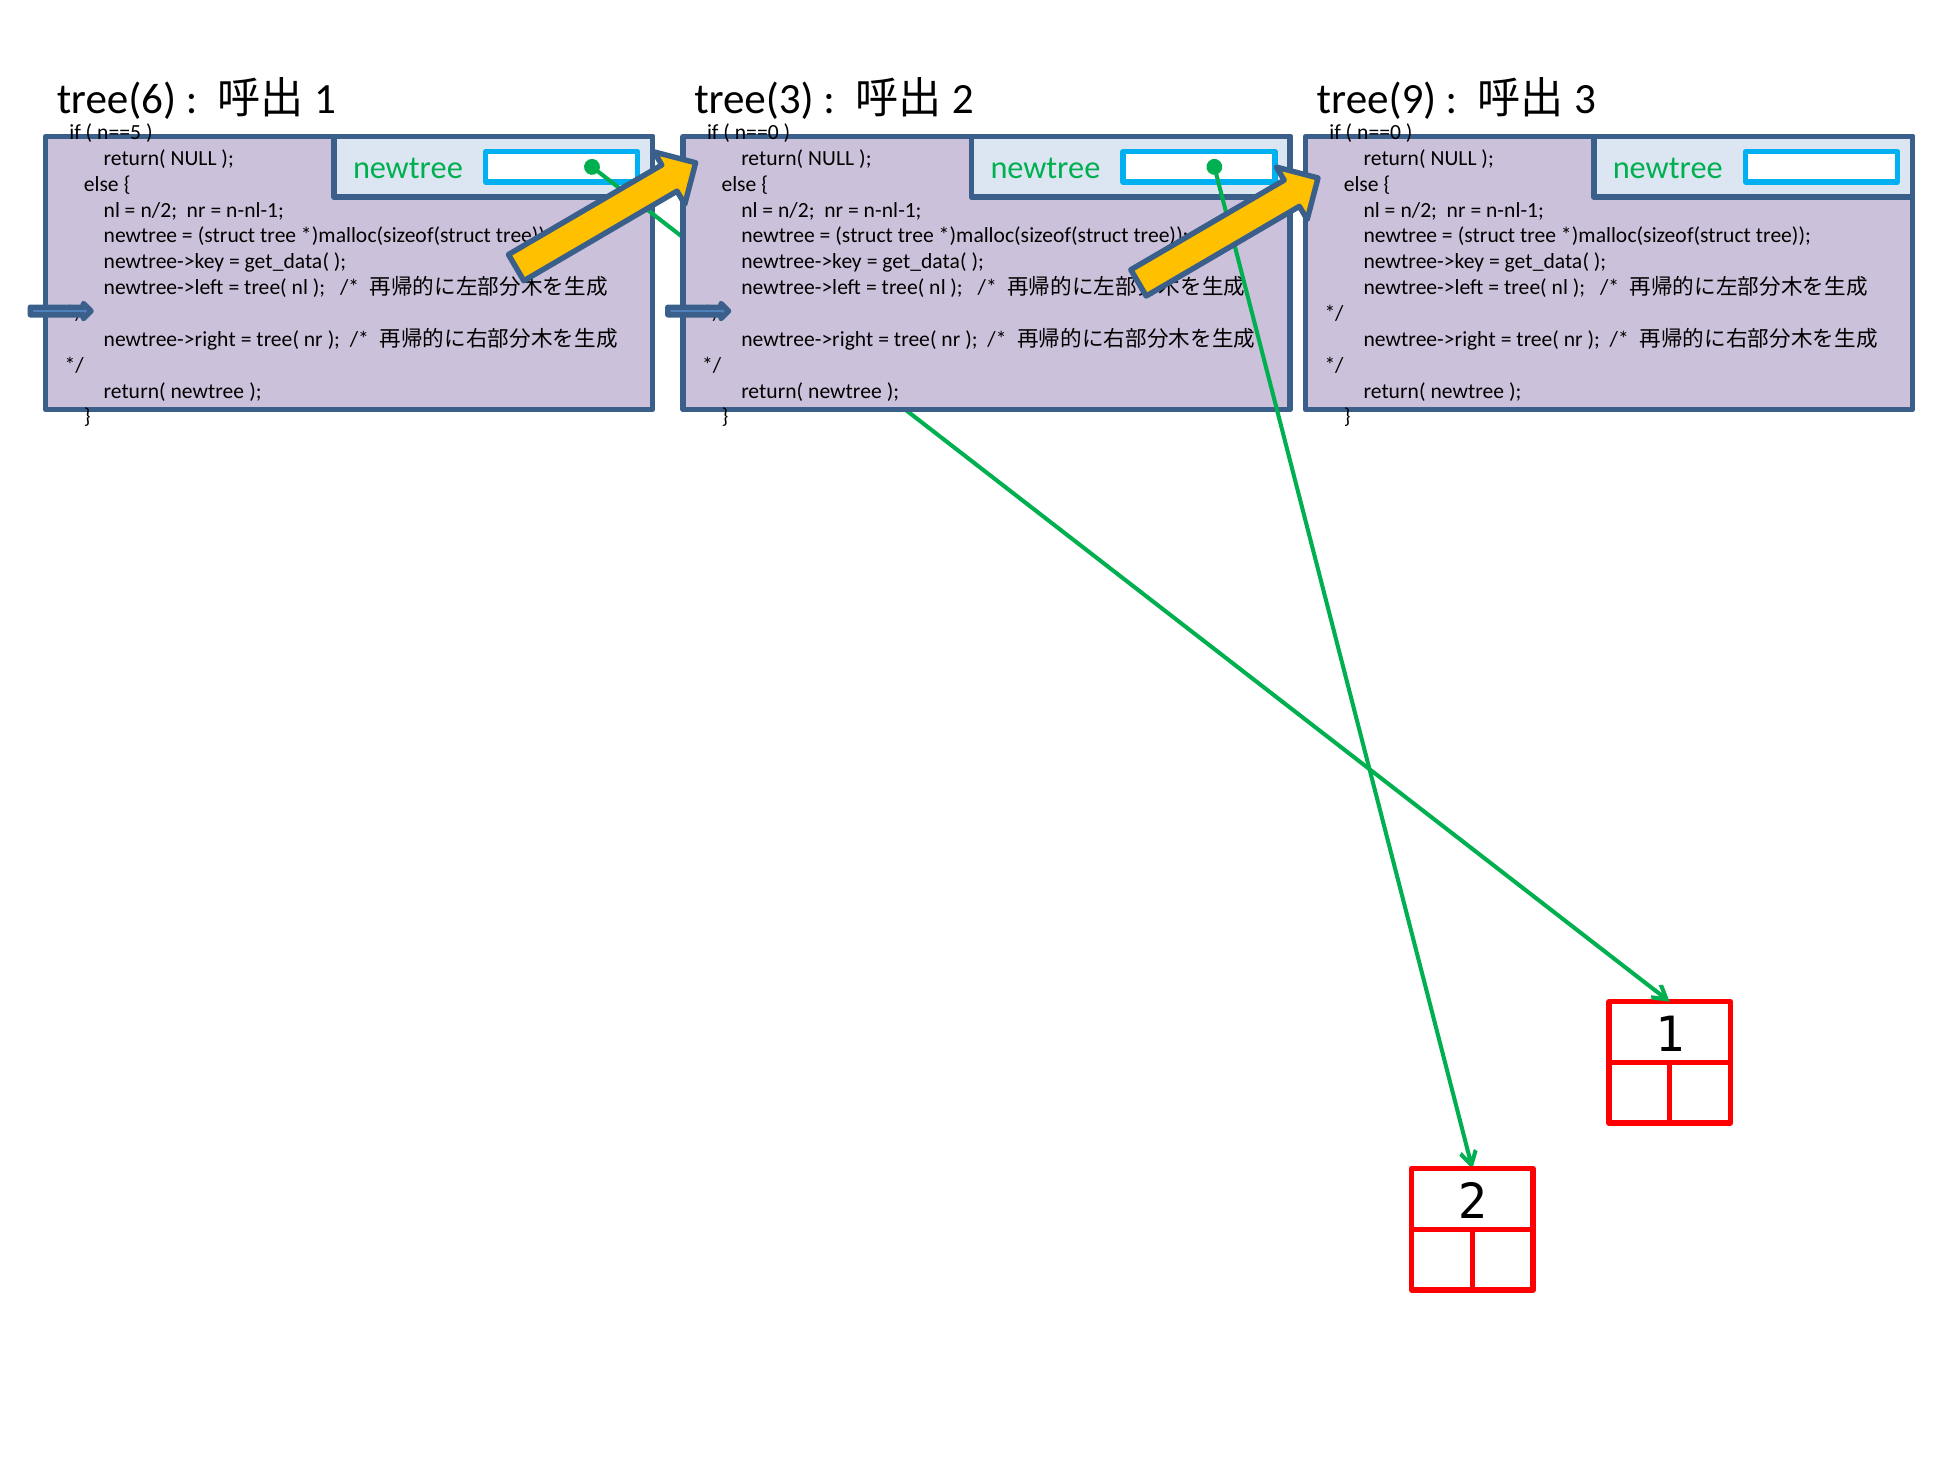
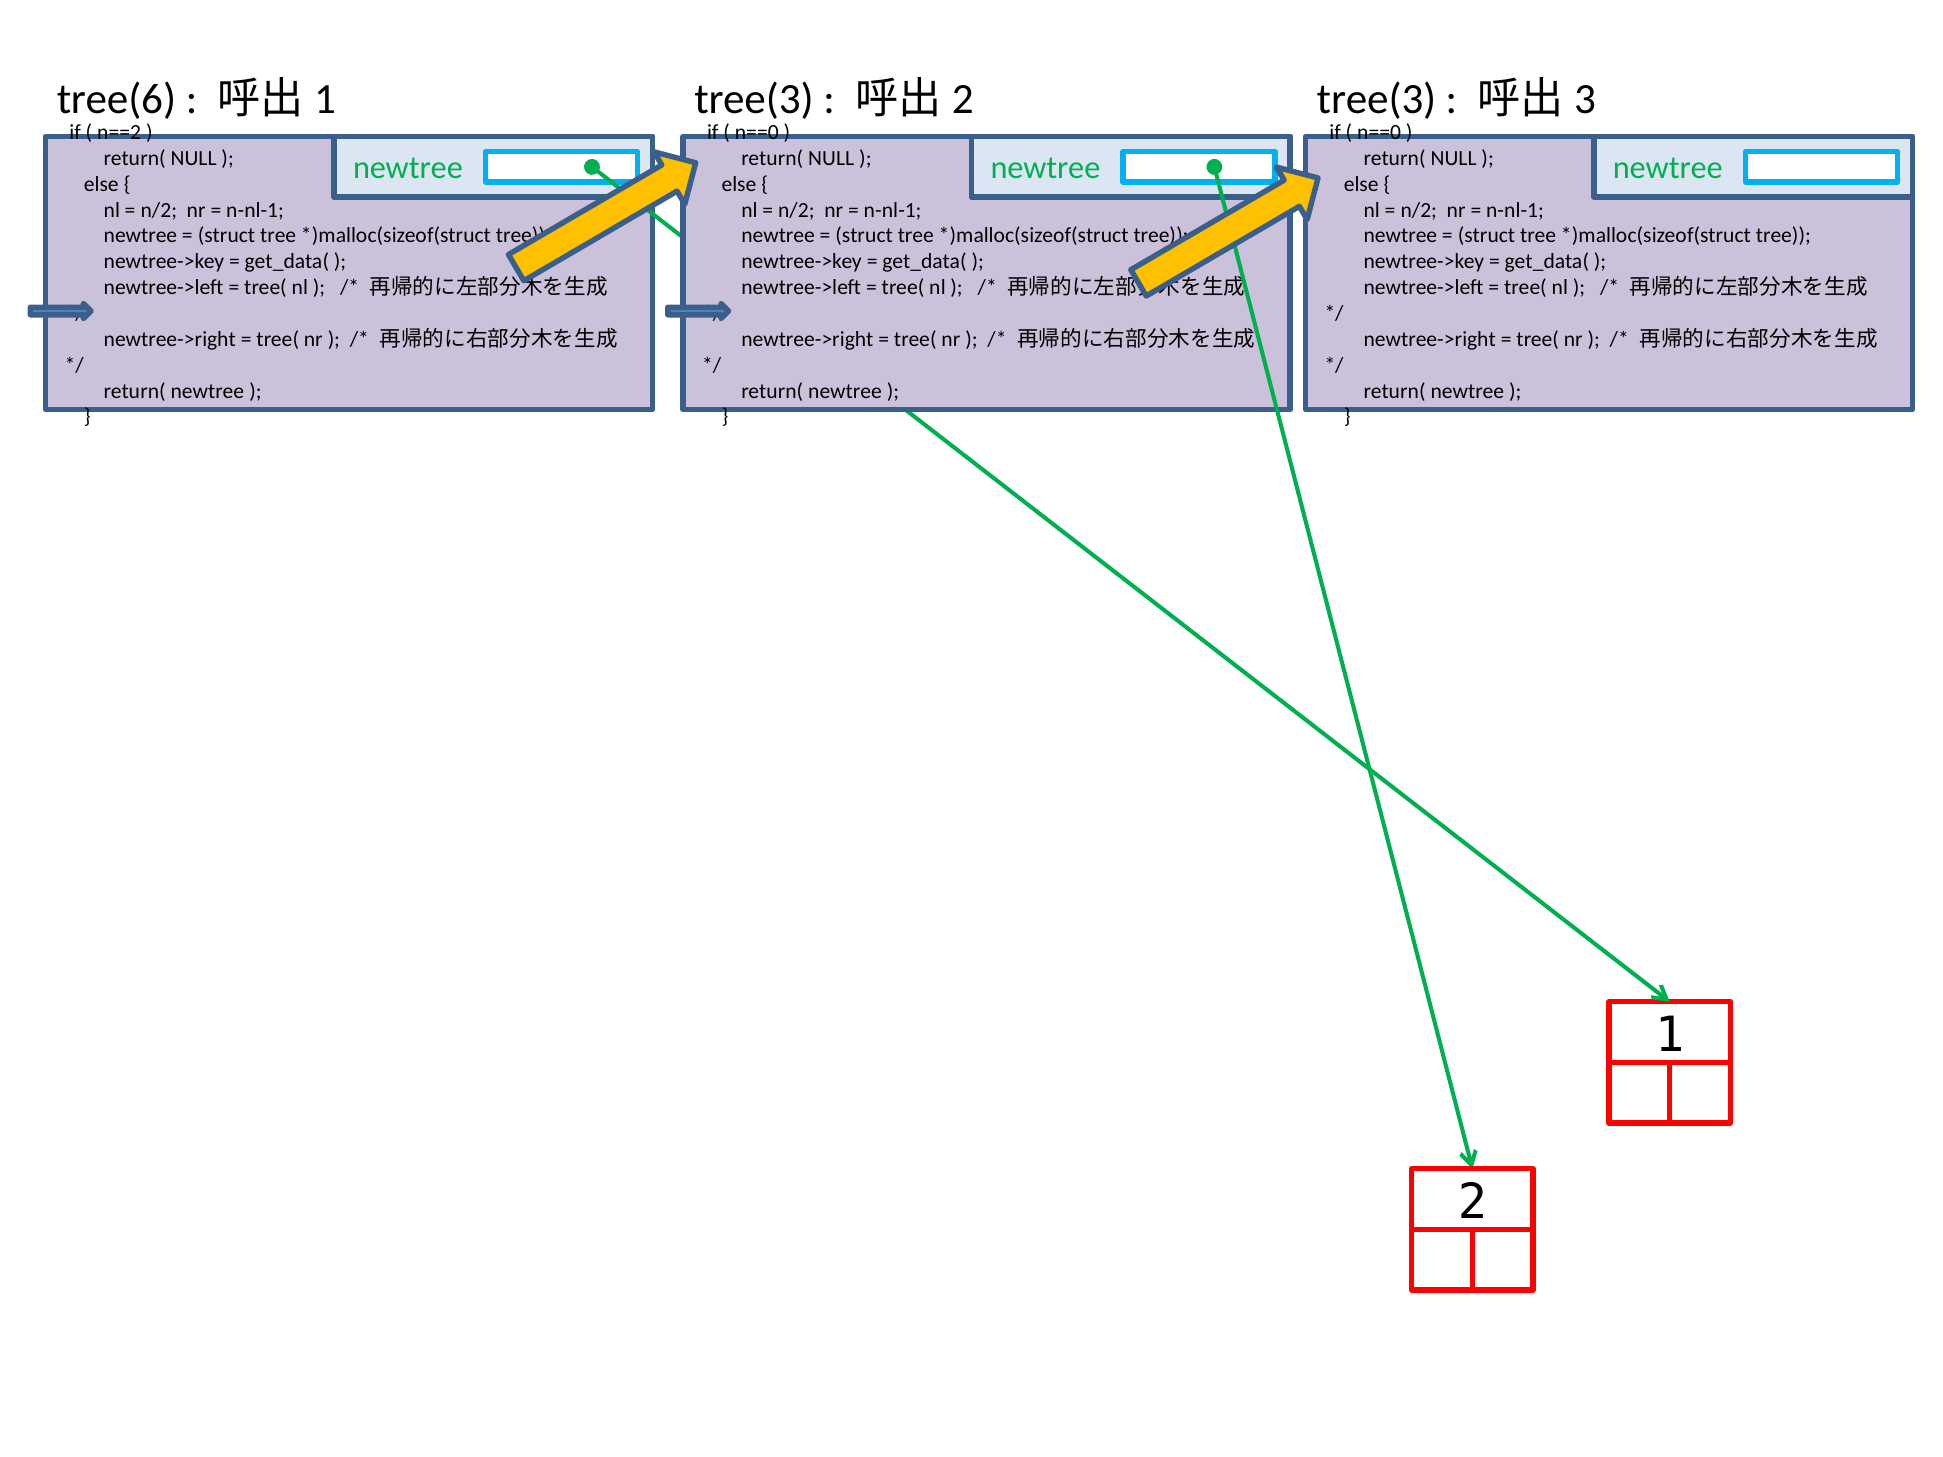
tree(9: tree(9 -> tree(3 (1377, 99)
n==5: n==5 -> n==2 (119, 132)
